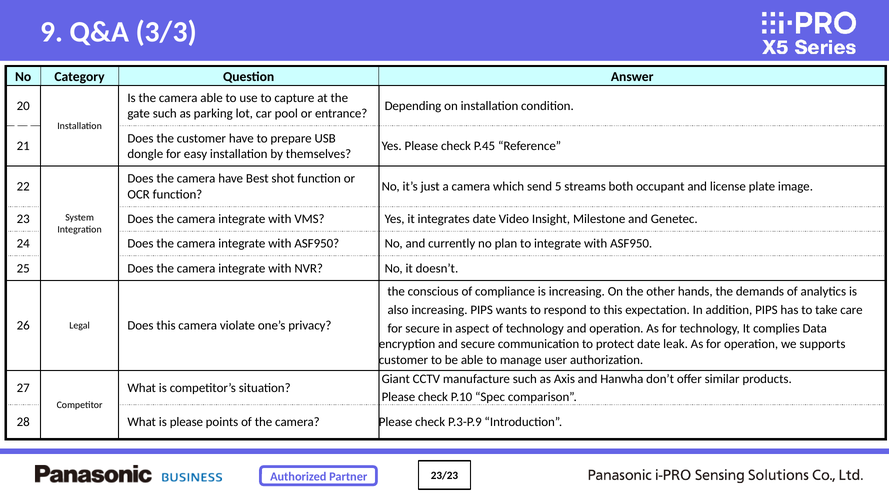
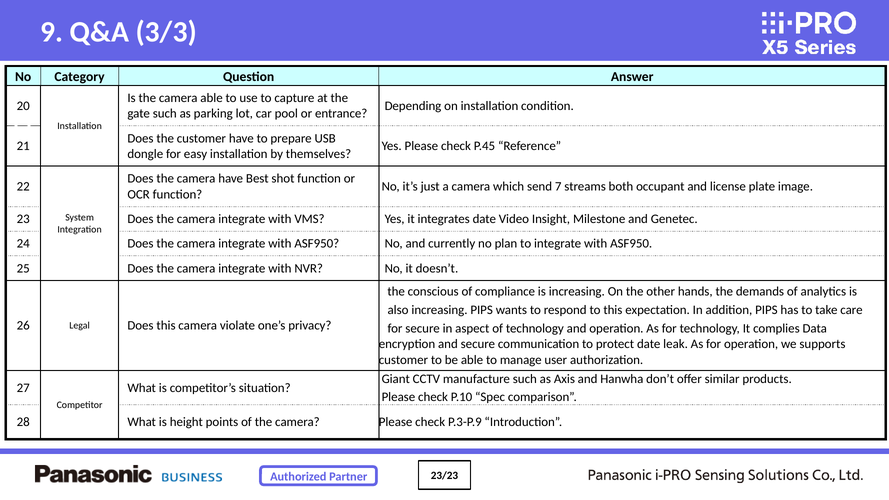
5: 5 -> 7 (558, 187)
is please: please -> height (186, 422)
